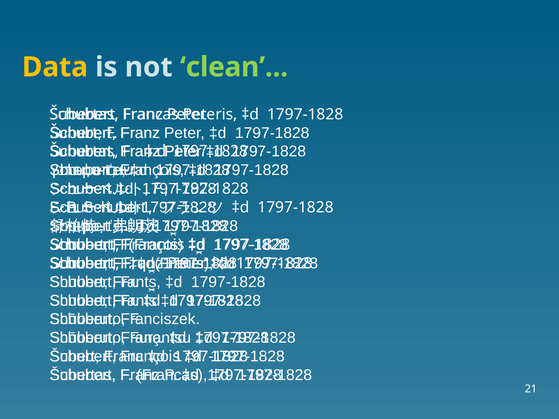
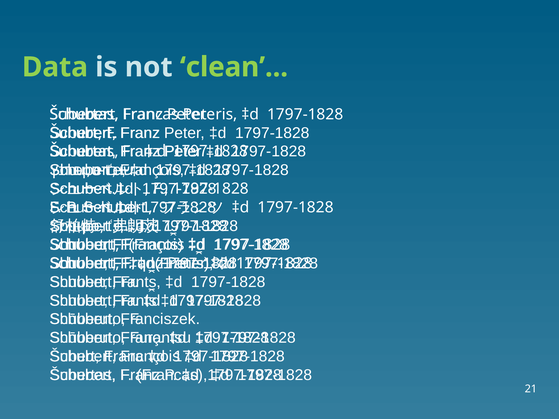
Data colour: yellow -> light green (55, 67)
